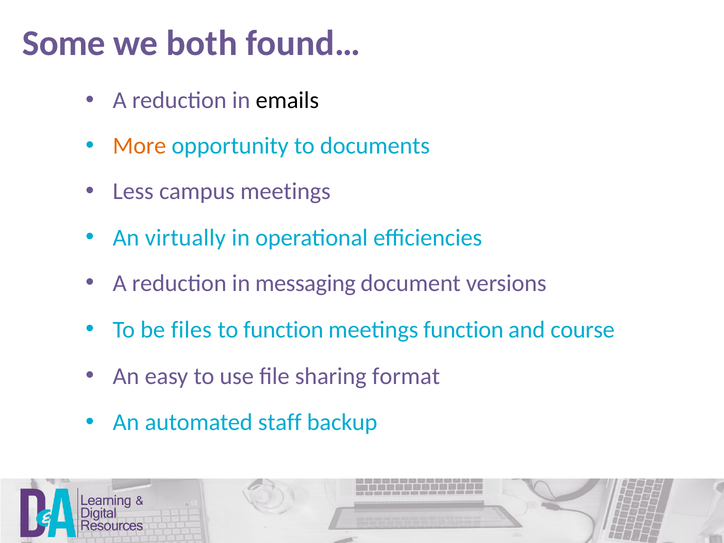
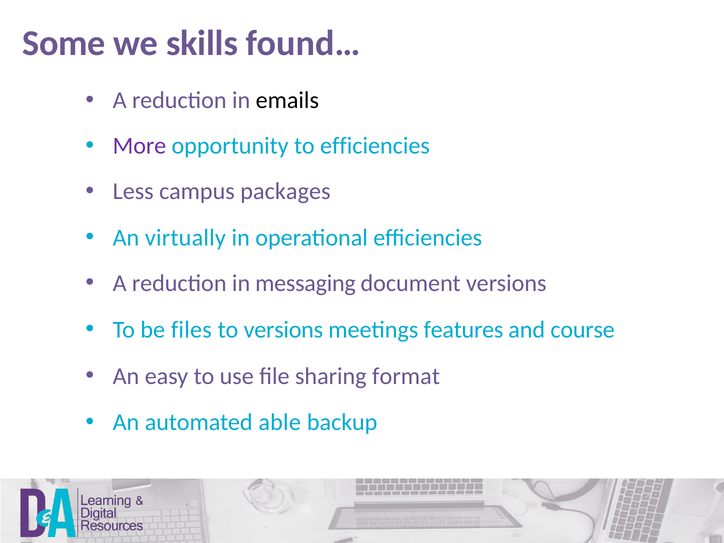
both: both -> skills (202, 43)
More colour: orange -> purple (139, 146)
to documents: documents -> efficiencies (375, 146)
campus meetings: meetings -> packages (285, 191)
to function: function -> versions (283, 330)
meetings function: function -> features (463, 330)
staff: staff -> able (280, 422)
